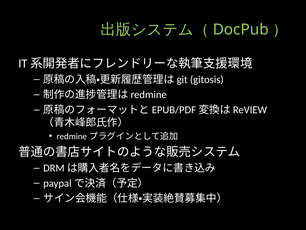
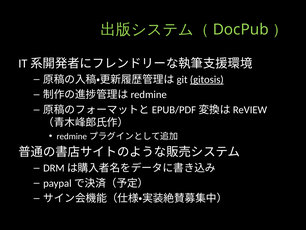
gitosis underline: none -> present (207, 79)
